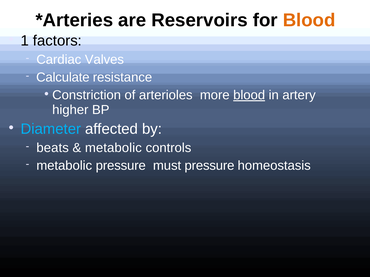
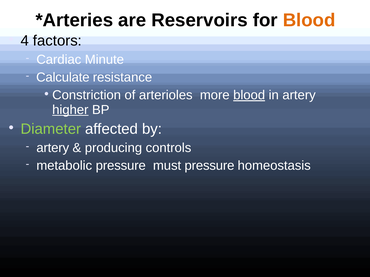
1: 1 -> 4 (25, 41)
Valves: Valves -> Minute (104, 60)
higher underline: none -> present (70, 110)
Diameter colour: light blue -> light green (51, 129)
beats: beats -> artery (53, 148)
metabolic: metabolic -> producing (113, 148)
